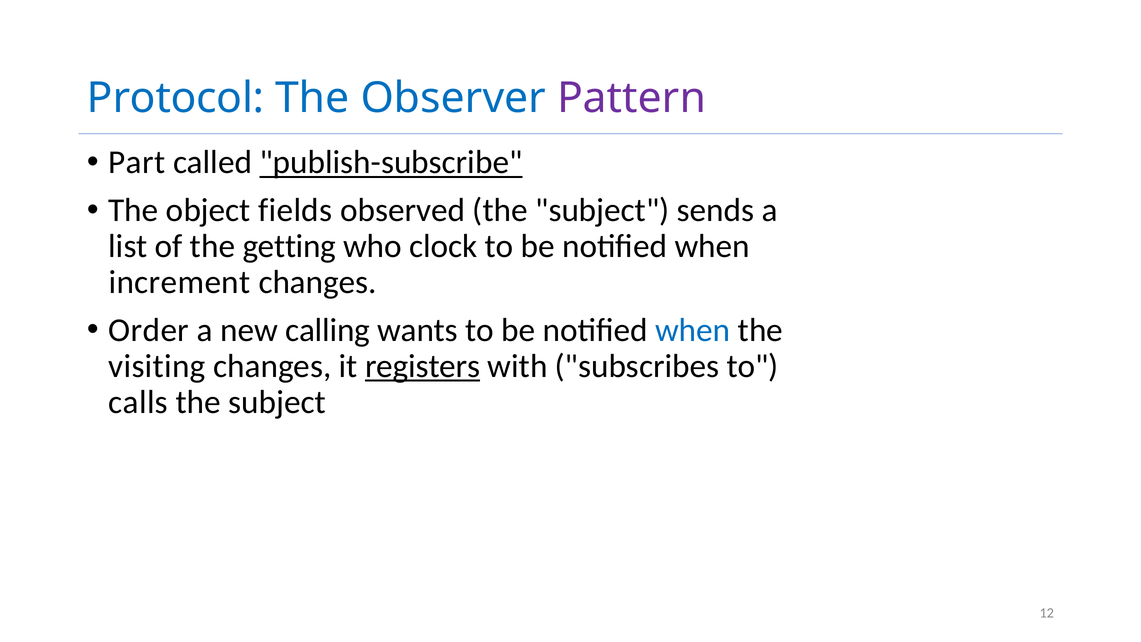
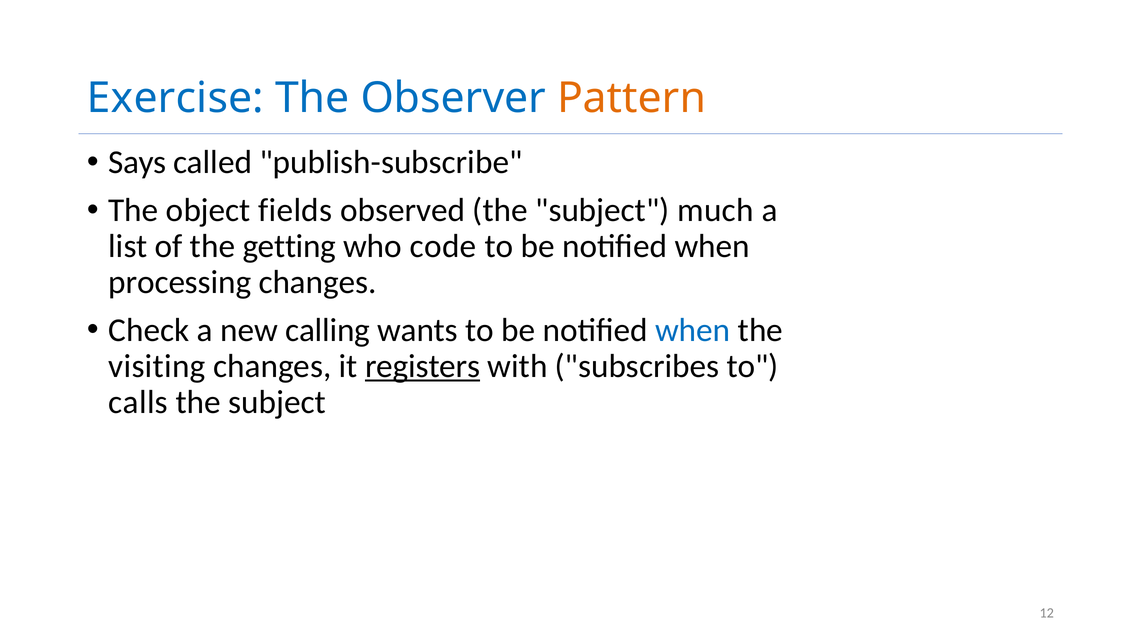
Protocol: Protocol -> Exercise (175, 98)
Pattern colour: purple -> orange (632, 98)
Part: Part -> Says (137, 162)
publish-subscribe underline: present -> none (391, 162)
sends: sends -> much (715, 210)
clock: clock -> code (443, 246)
increment: increment -> processing (180, 282)
Order: Order -> Check (149, 330)
